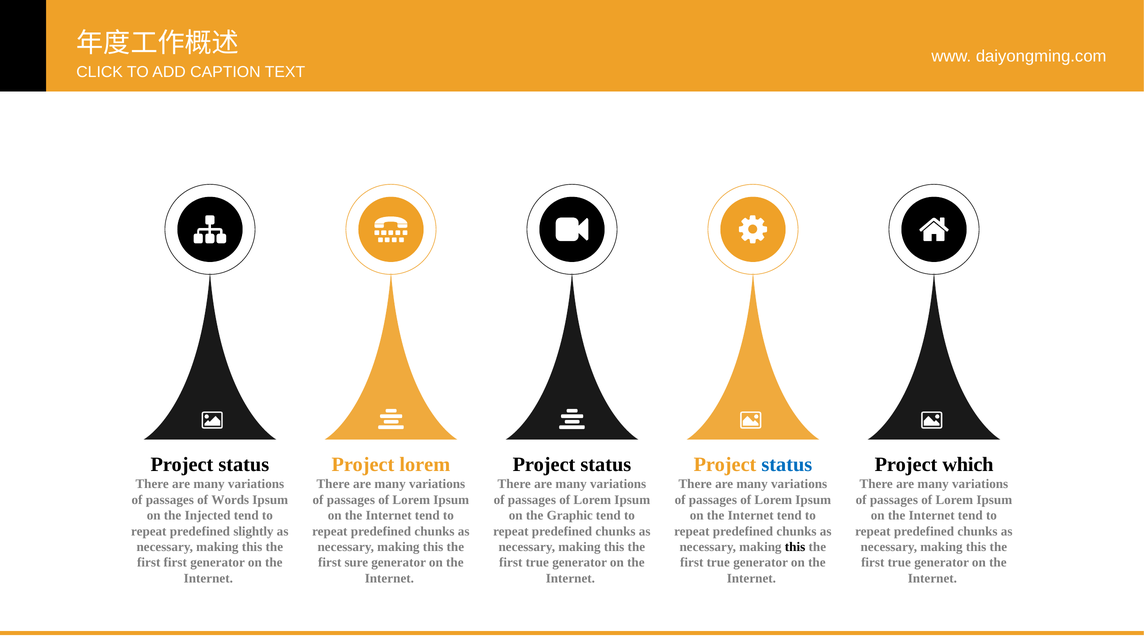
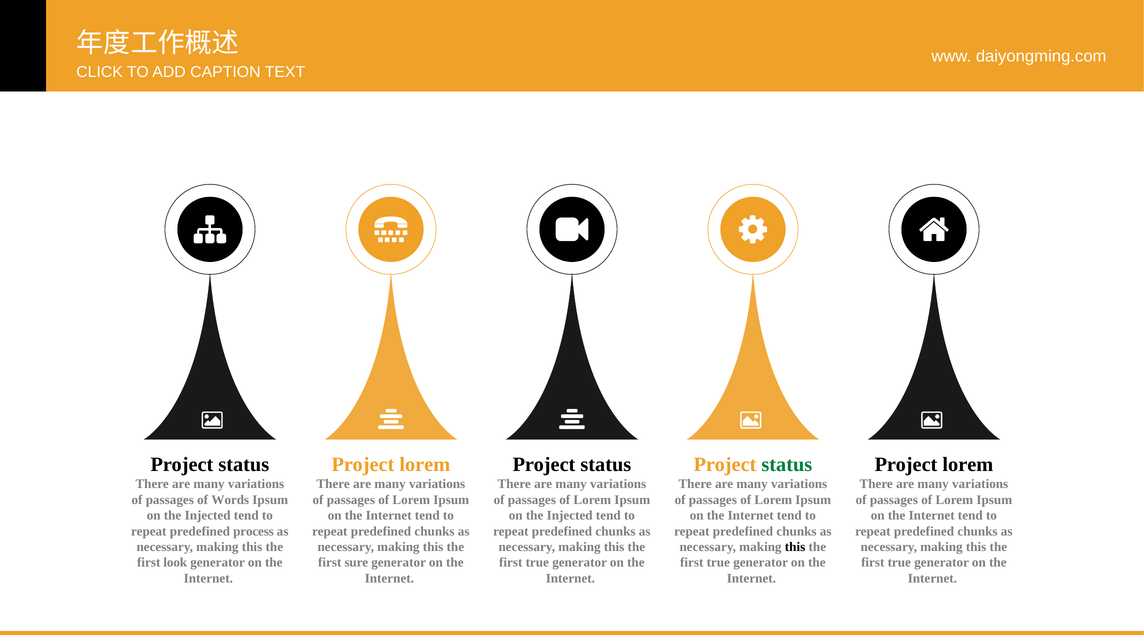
status colour: blue -> green (787, 465)
which: which -> lorem (968, 465)
Graphic: Graphic -> Injected (570, 516)
slightly: slightly -> process (254, 532)
first first: first -> look (175, 563)
